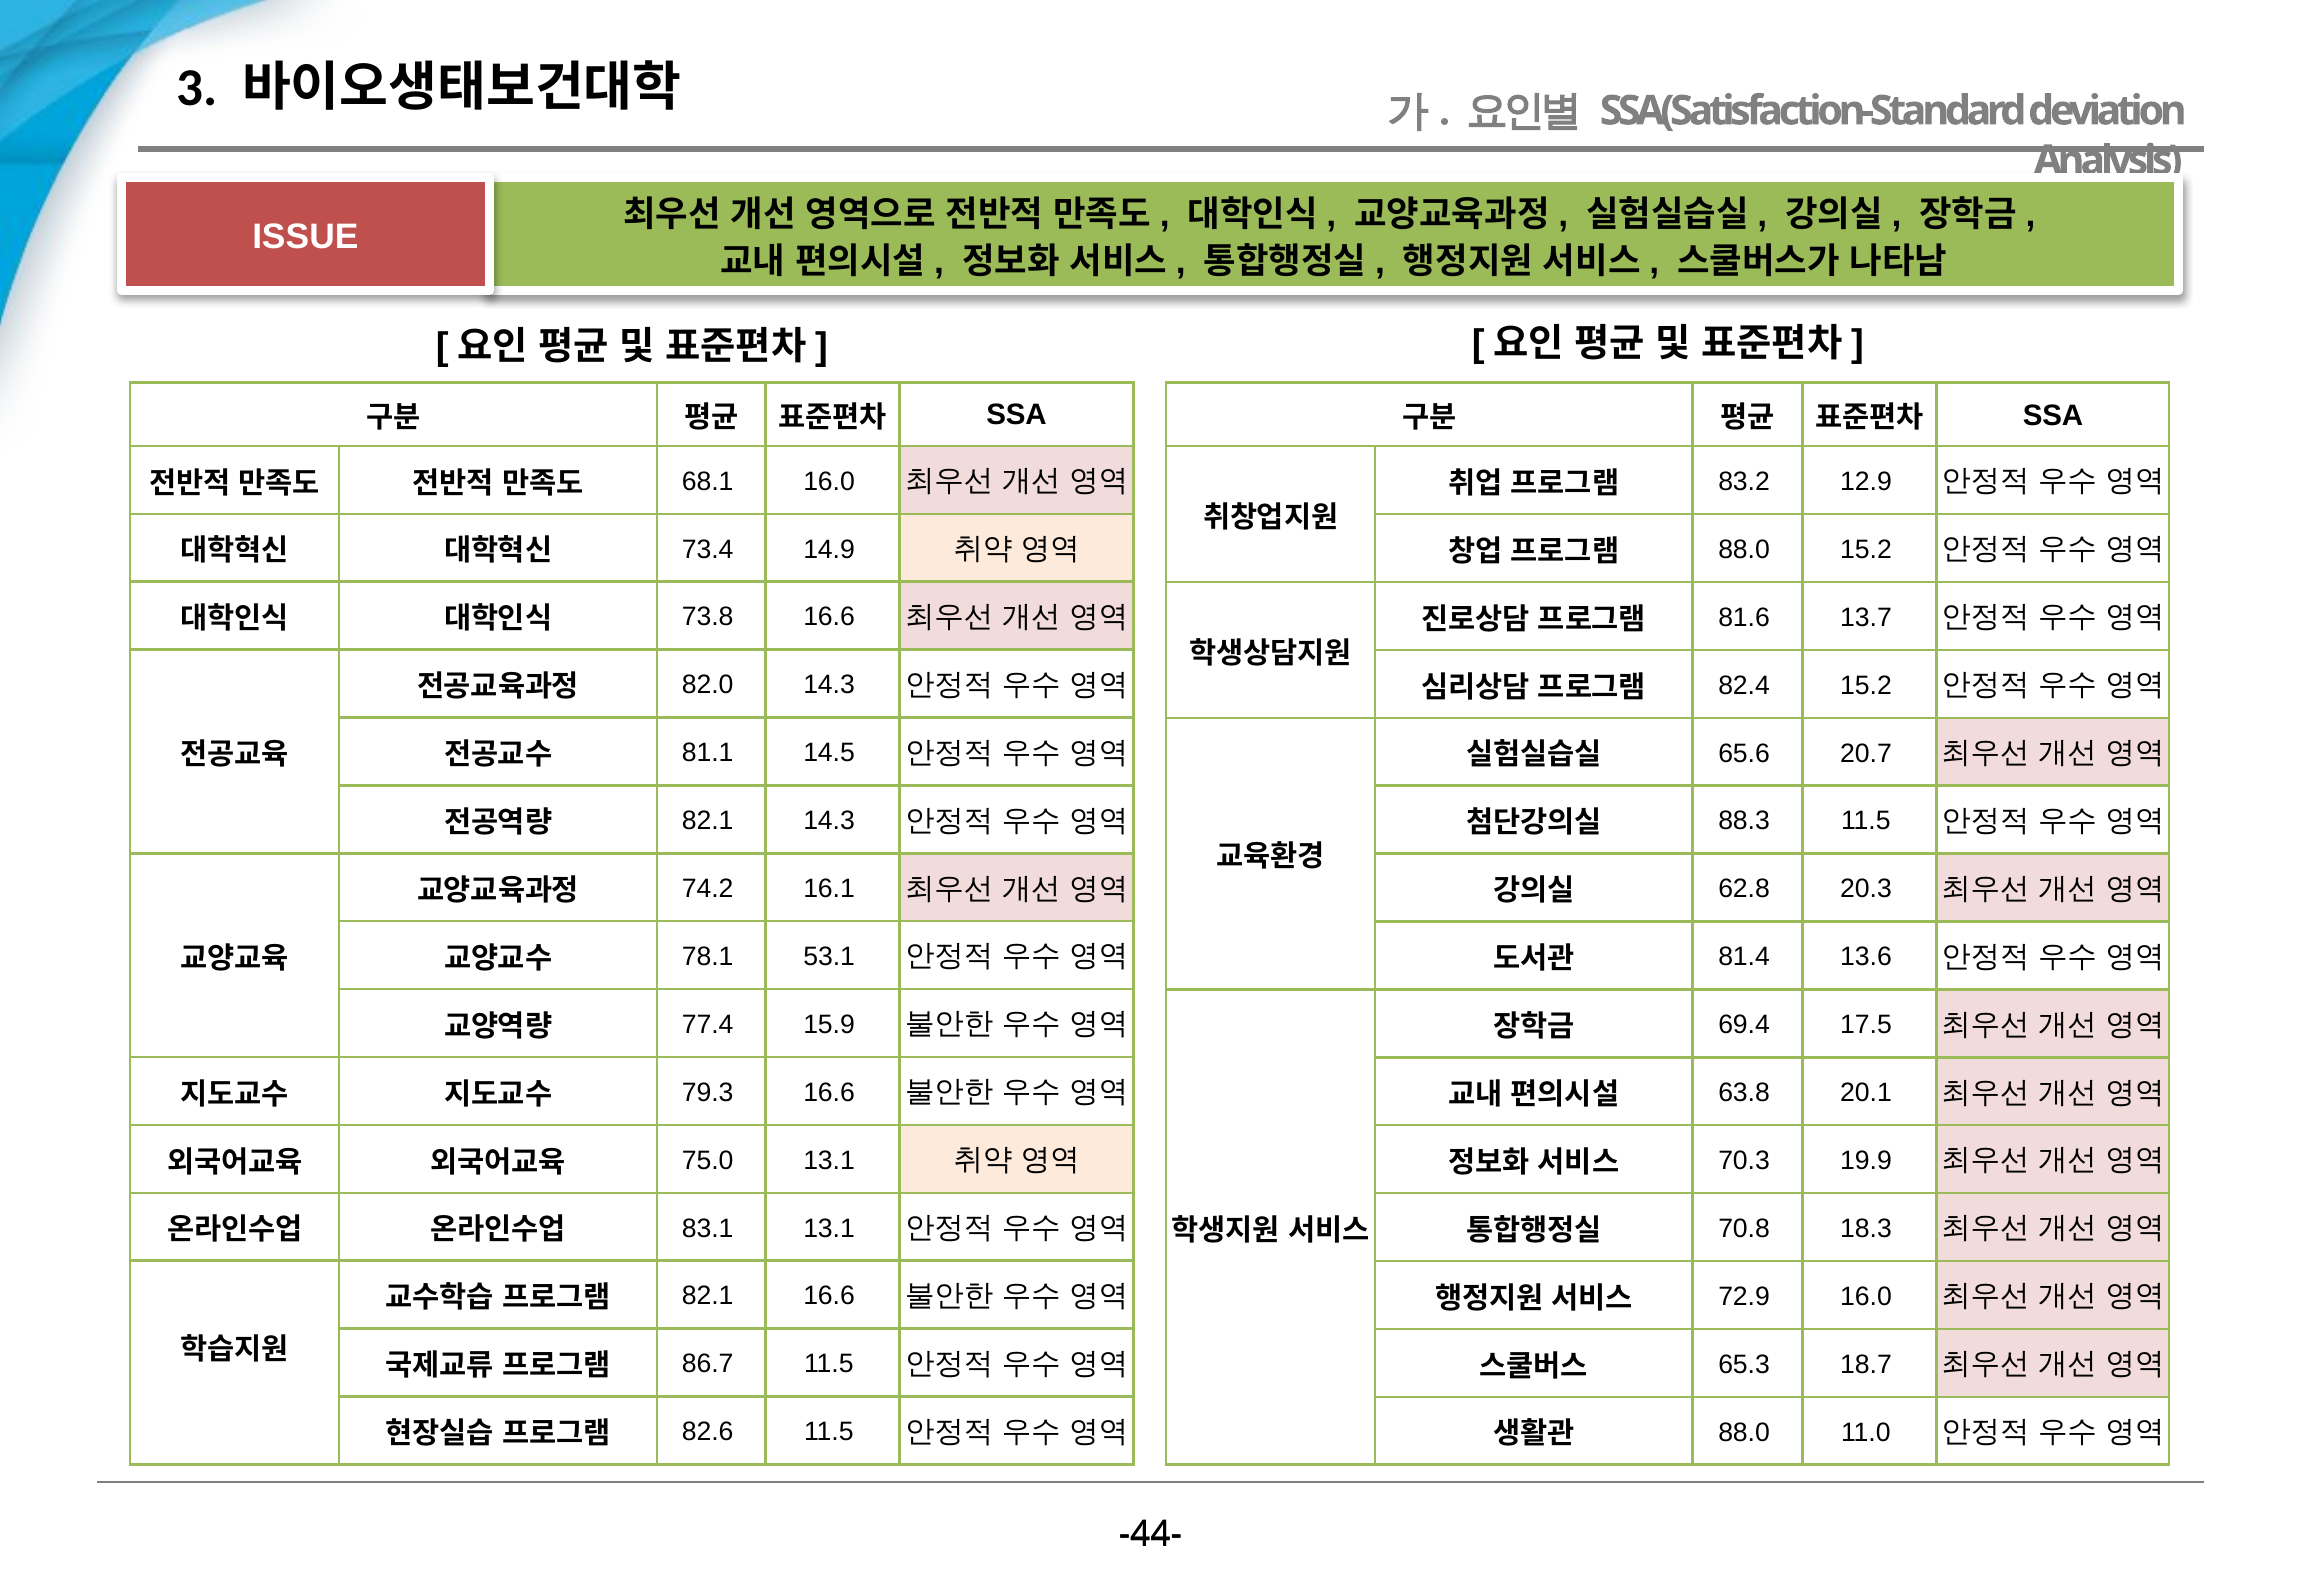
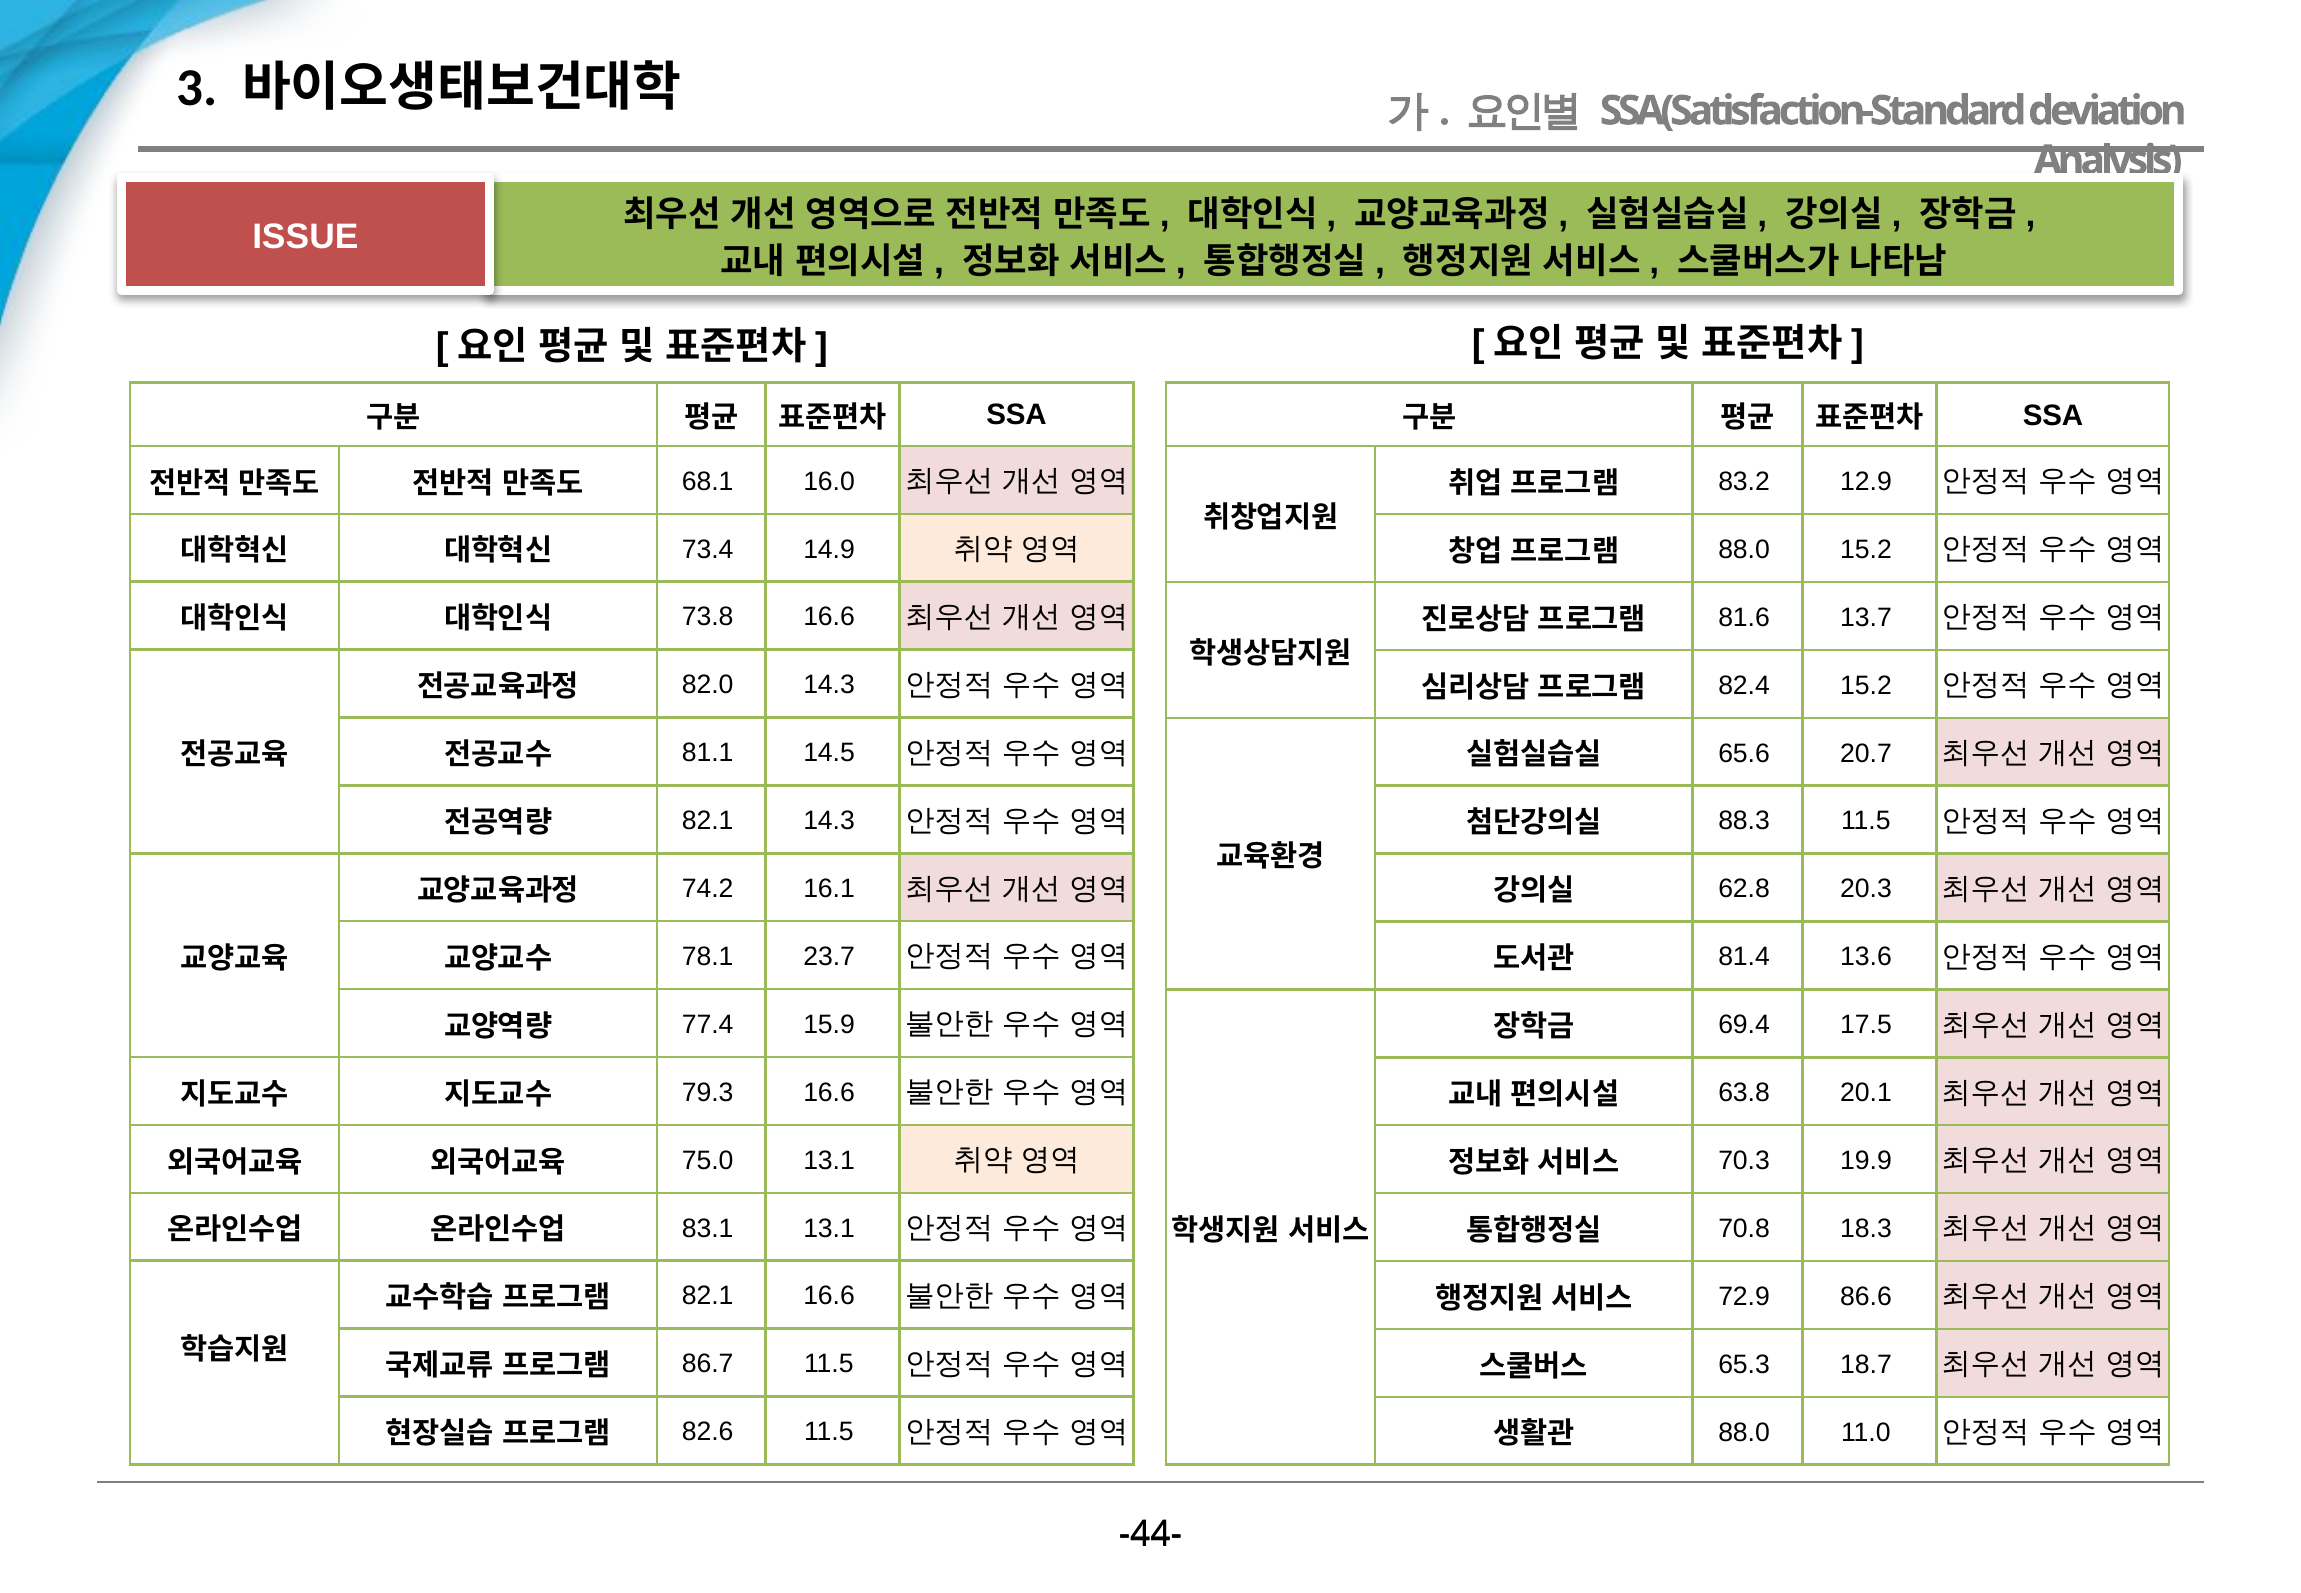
53.1: 53.1 -> 23.7 (829, 957)
72.9 16.0: 16.0 -> 86.6 (1866, 1296)
